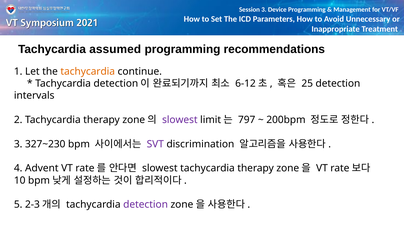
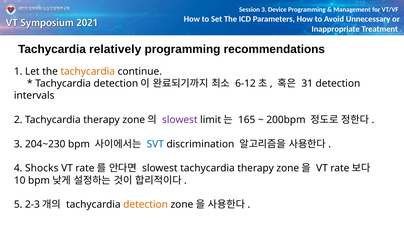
assumed: assumed -> relatively (115, 49)
25: 25 -> 31 (307, 84)
797: 797 -> 165 (247, 120)
327~230: 327~230 -> 204~230 (45, 144)
SVT colour: purple -> blue (155, 144)
Advent: Advent -> Shocks (42, 168)
detection colour: purple -> orange (146, 205)
